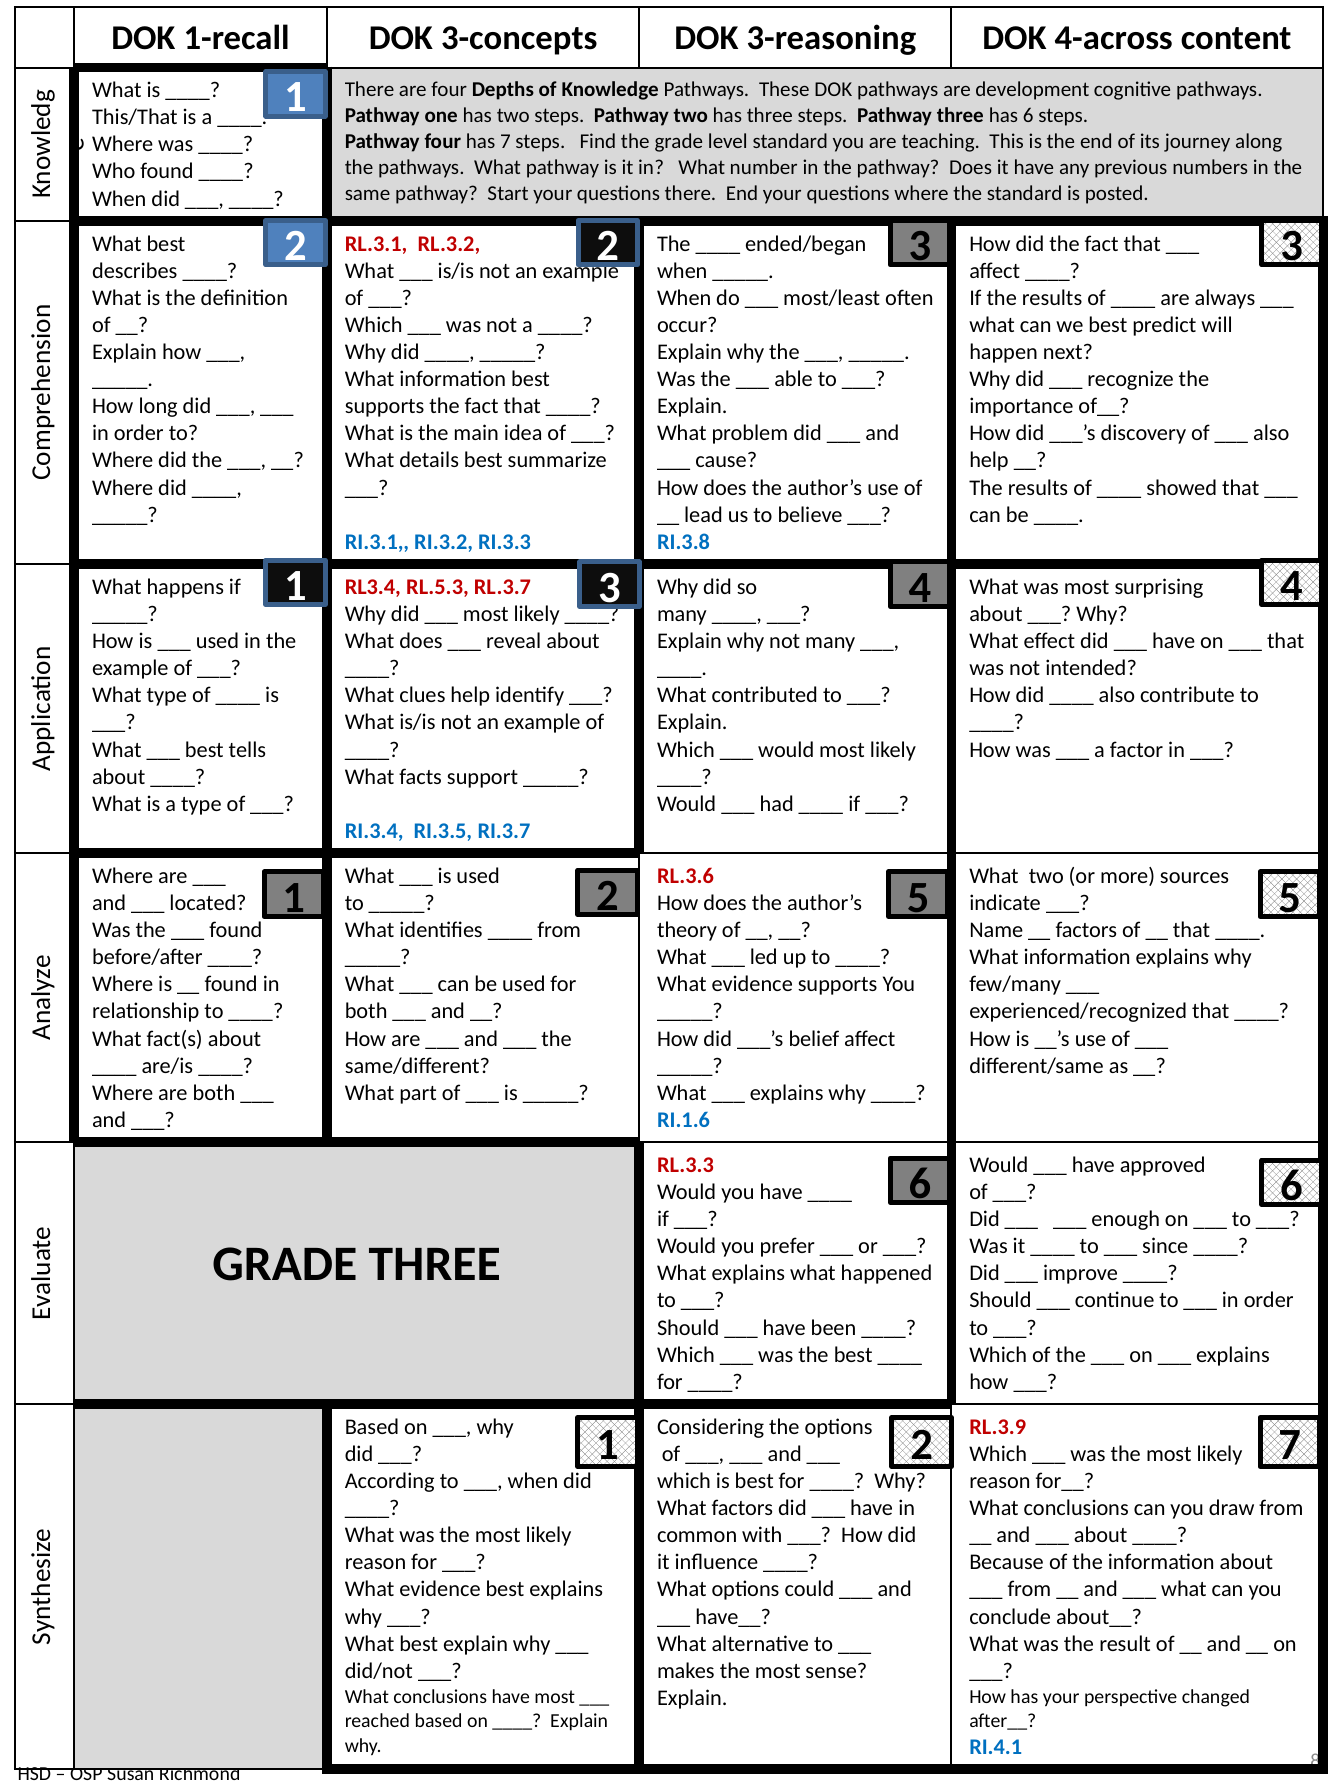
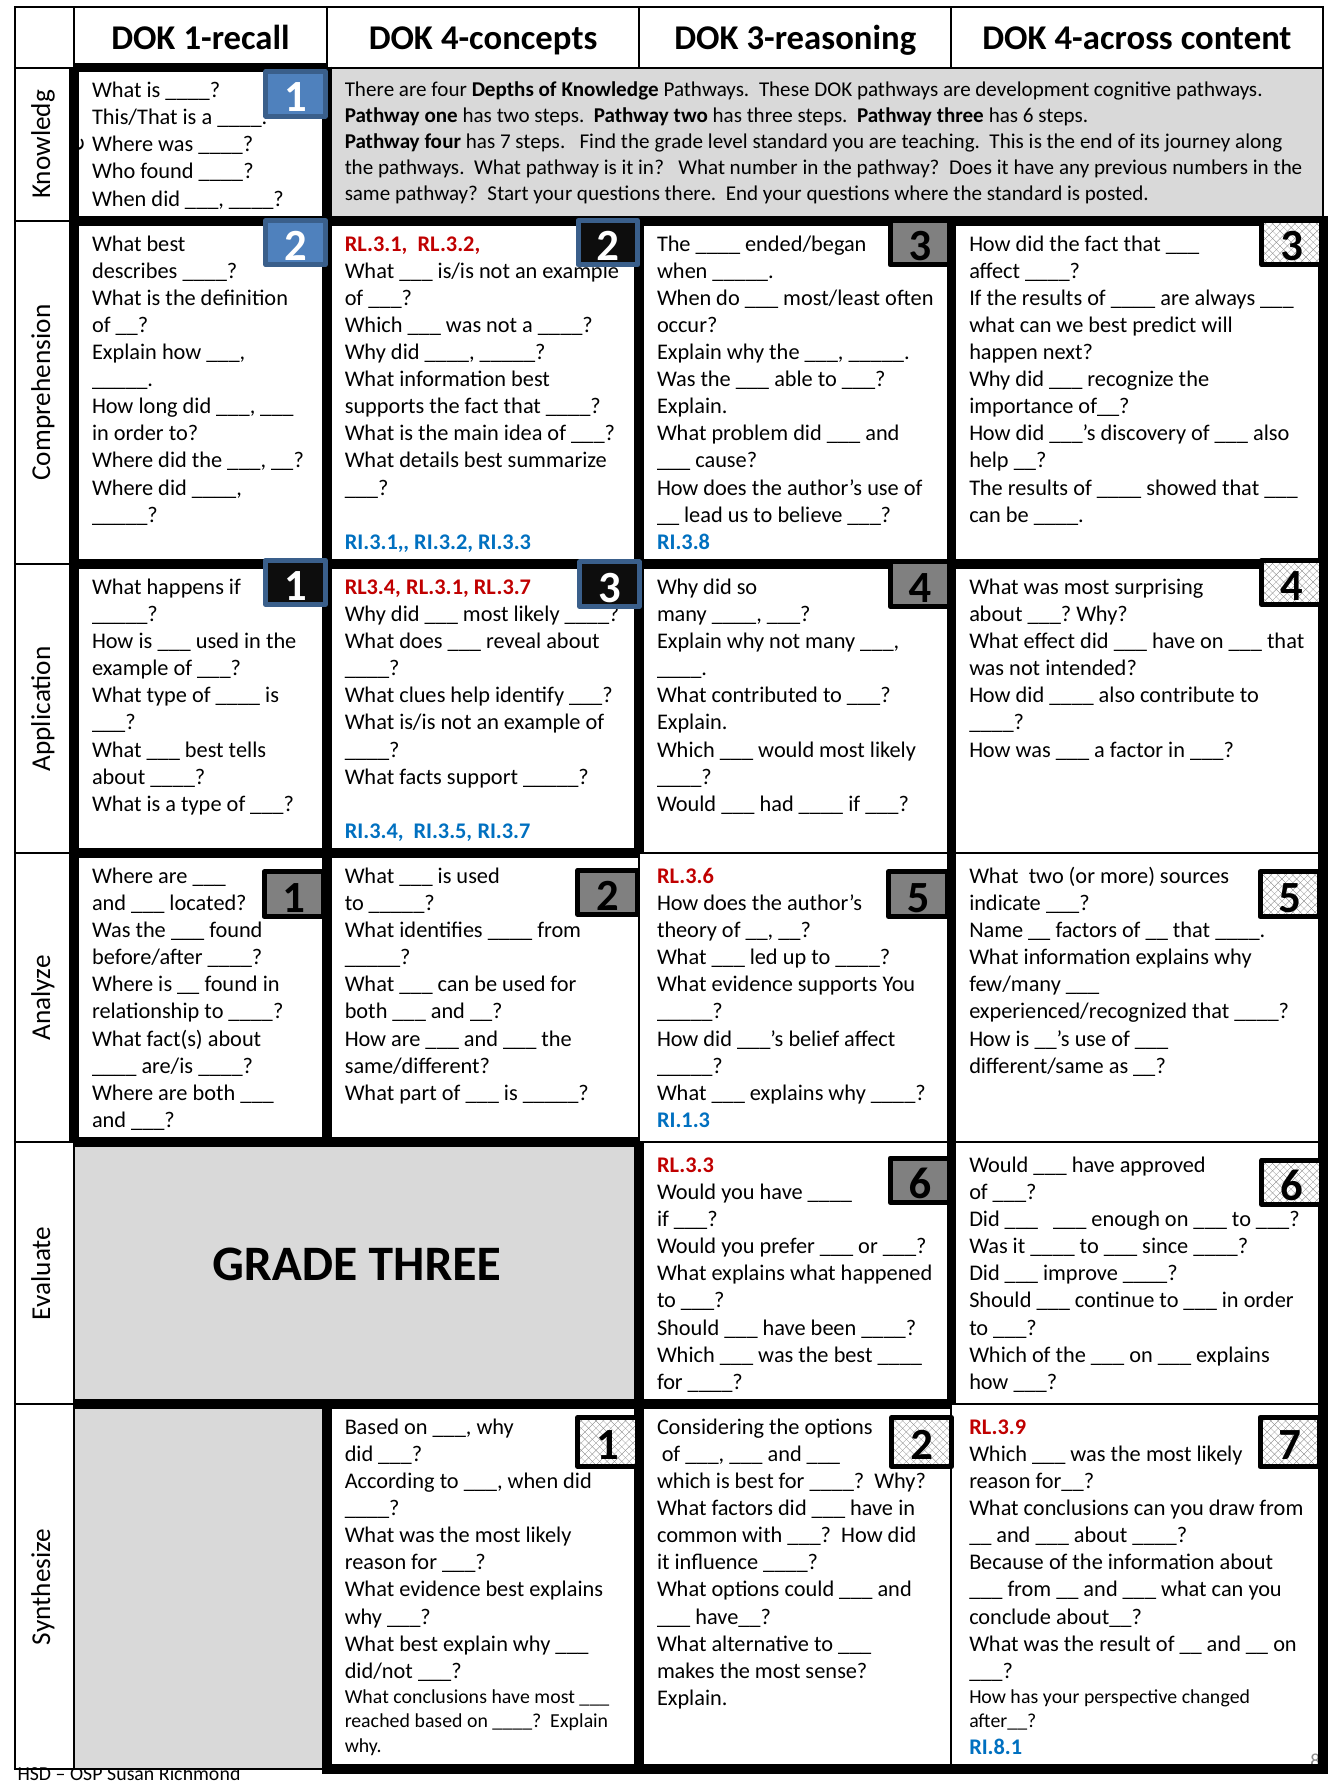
3-concepts: 3-concepts -> 4-concepts (519, 38)
RL3.4 RL.5.3: RL.5.3 -> RL.3.1 (438, 587)
RI.1.6: RI.1.6 -> RI.1.3 (684, 1120)
RI.4.1: RI.4.1 -> RI.8.1 (996, 1747)
